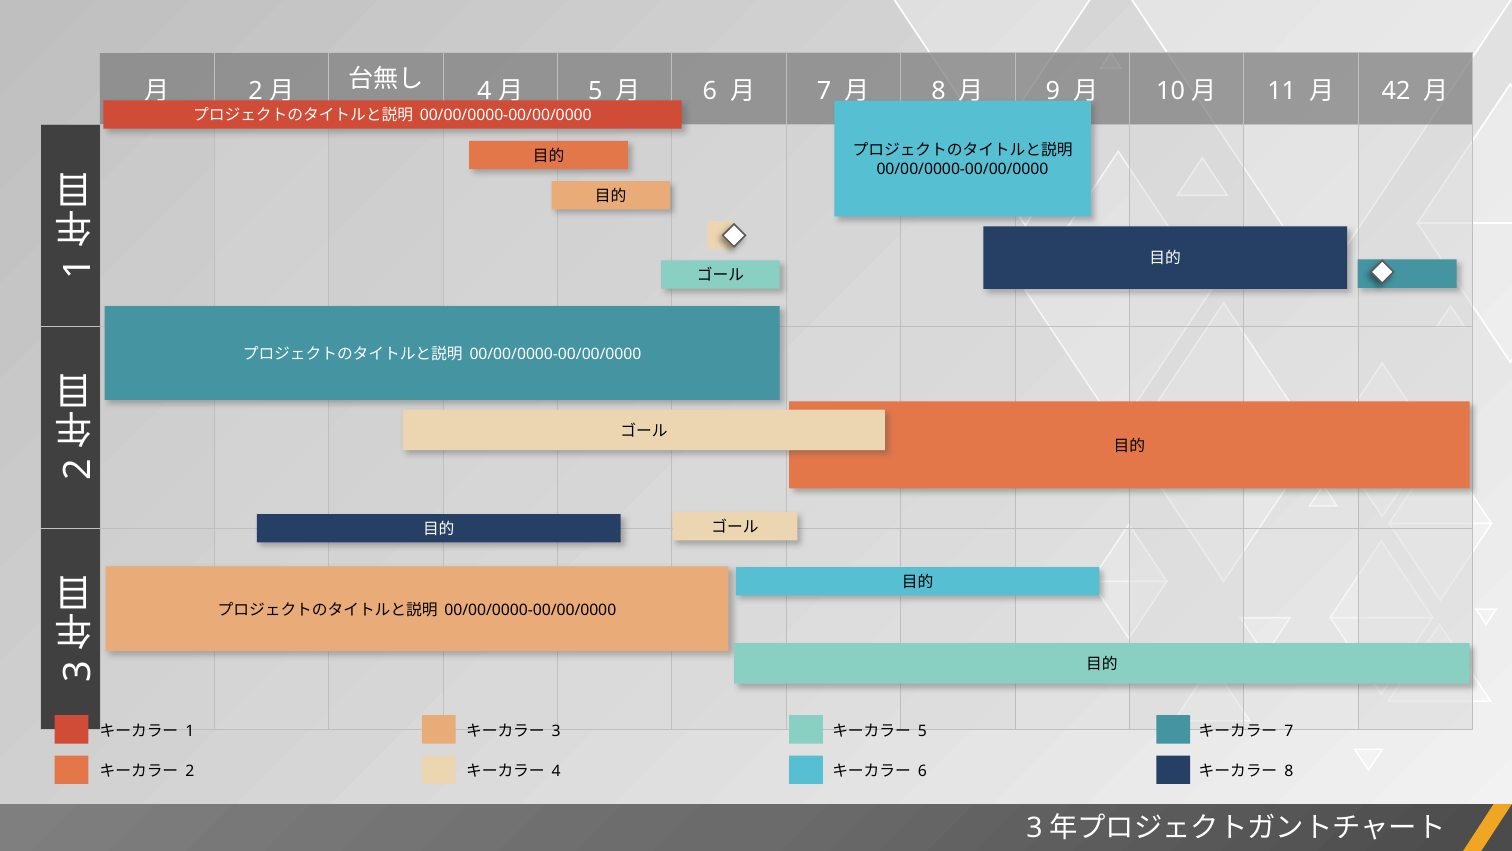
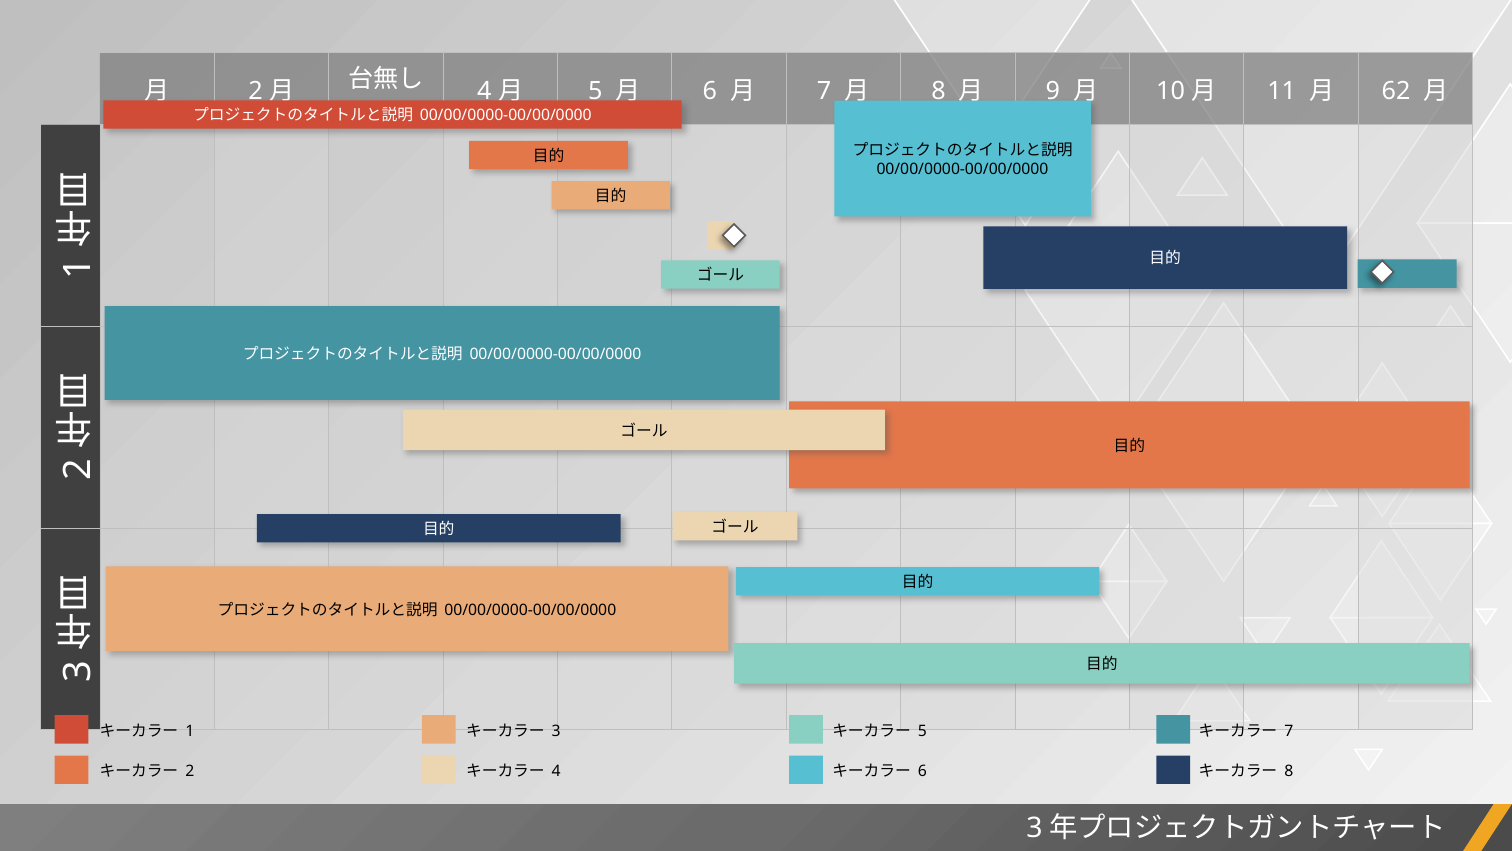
42: 42 -> 62 (1396, 91)
